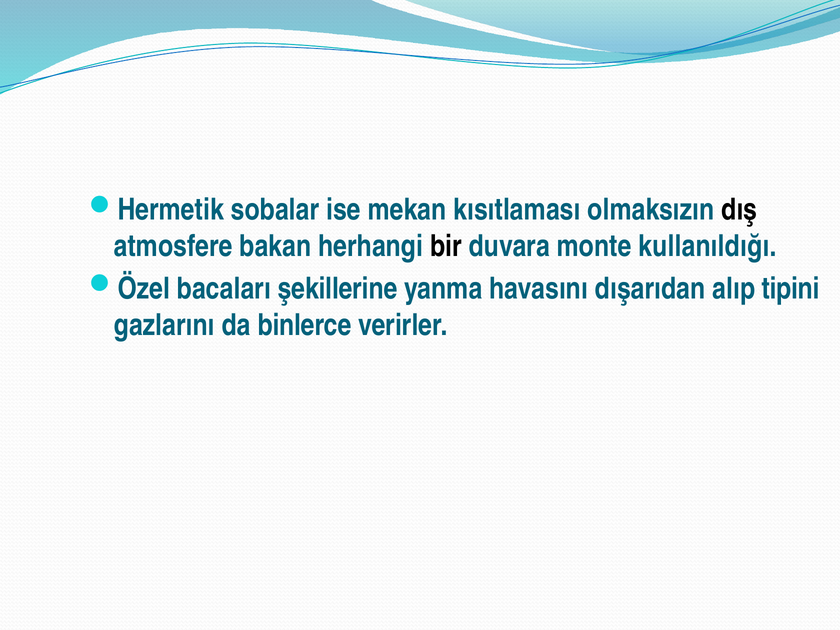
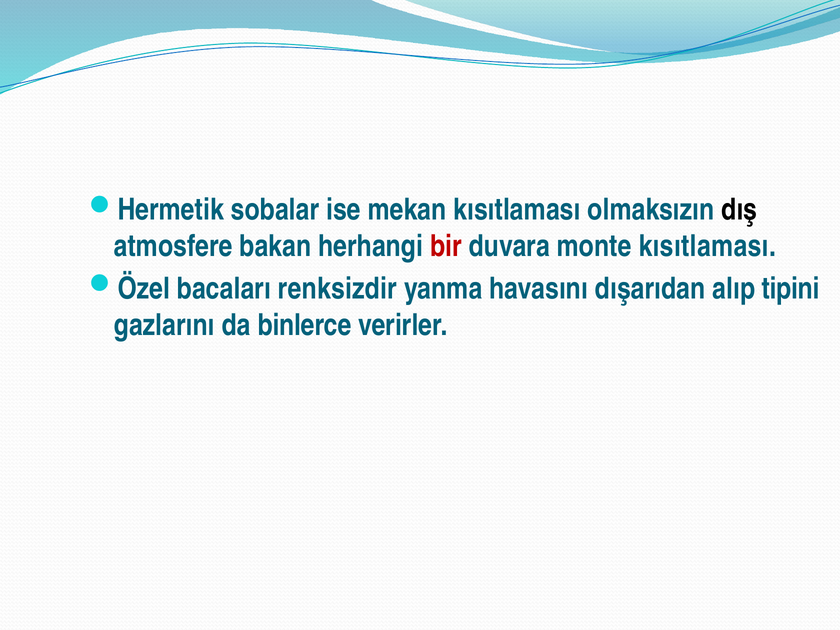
bir colour: black -> red (446, 246)
monte kullanıldığı: kullanıldığı -> kısıtlaması (707, 246)
şekillerine: şekillerine -> renksizdir (337, 289)
